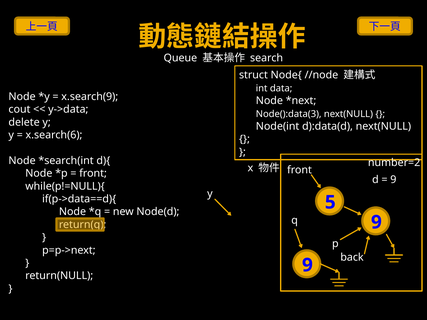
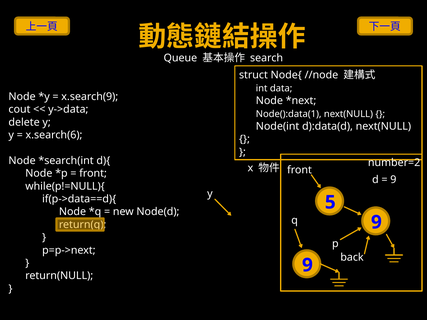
Node():data(3: Node():data(3 -> Node():data(1 (289, 114)
